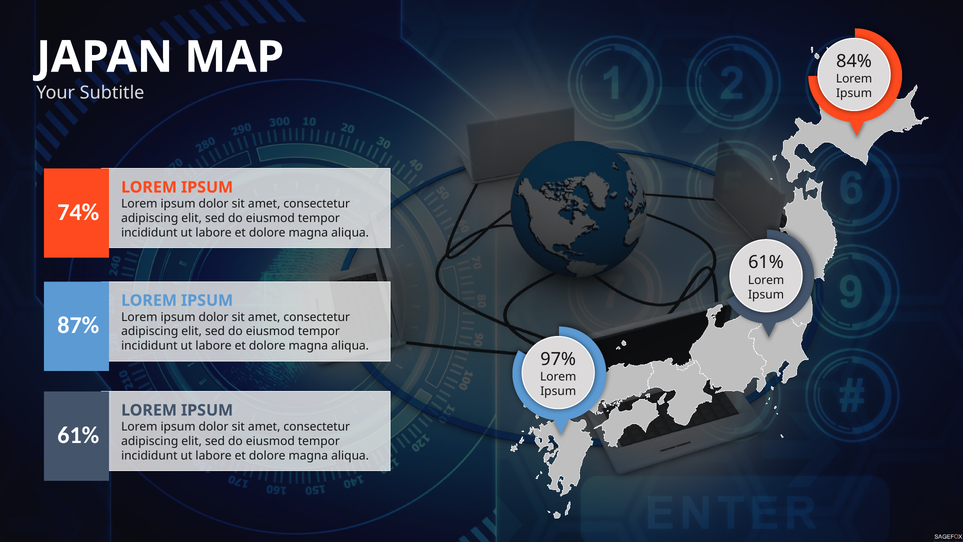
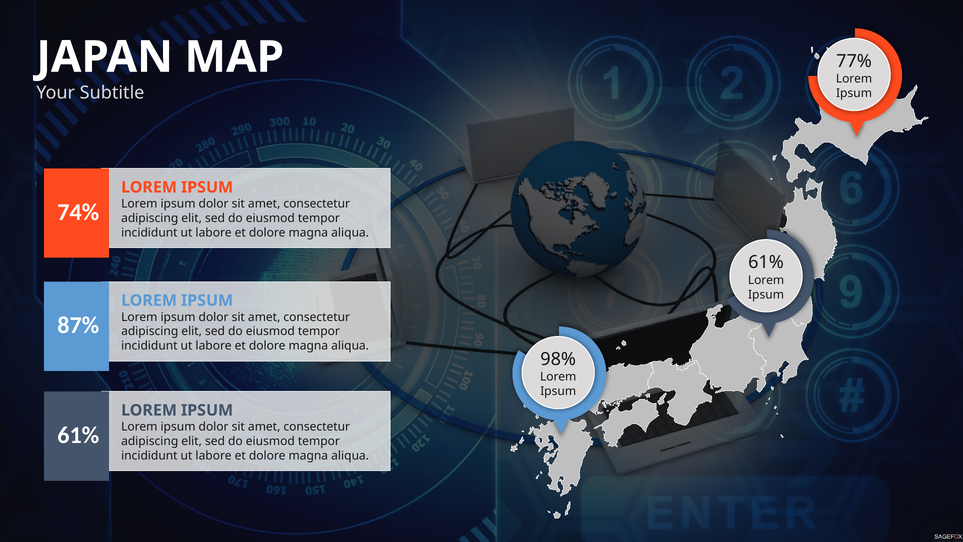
84%: 84% -> 77% (854, 61)
97%: 97% -> 98% (558, 359)
